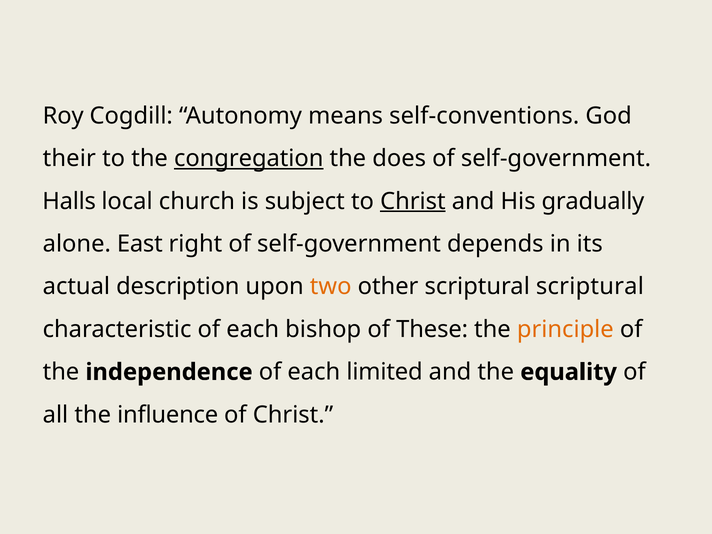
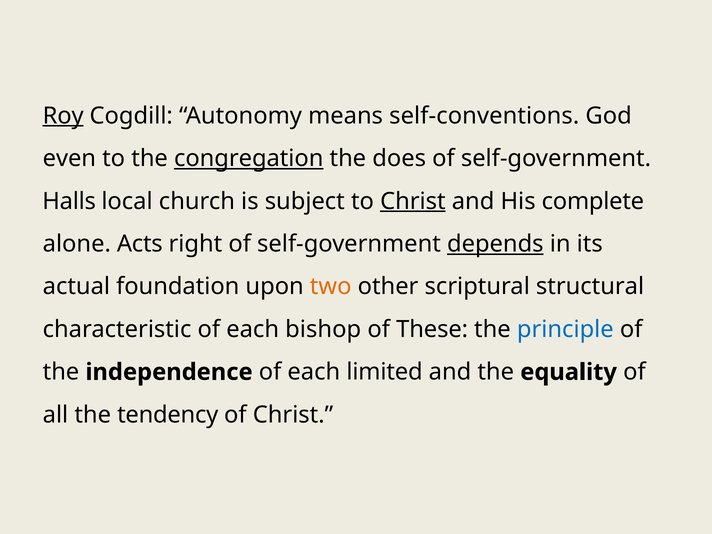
Roy underline: none -> present (63, 116)
their: their -> even (69, 158)
gradually: gradually -> complete (593, 201)
East: East -> Acts (140, 244)
depends underline: none -> present (495, 244)
description: description -> foundation (178, 287)
scriptural scriptural: scriptural -> structural (590, 287)
principle colour: orange -> blue (565, 329)
influence: influence -> tendency (168, 415)
